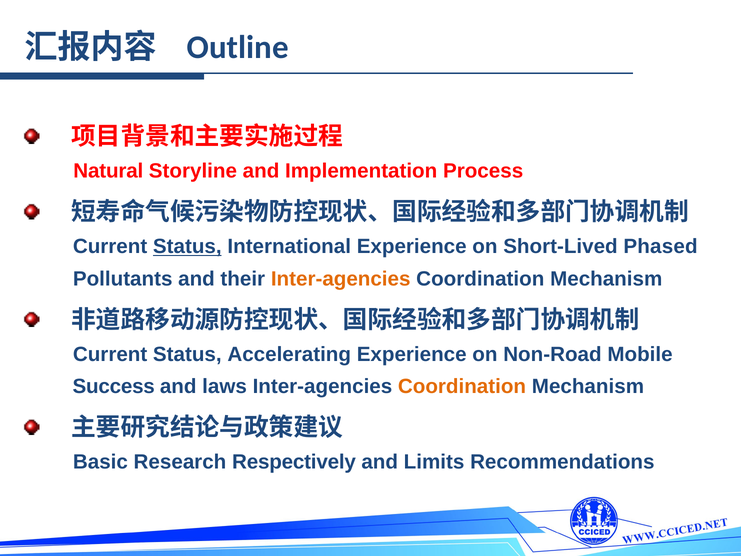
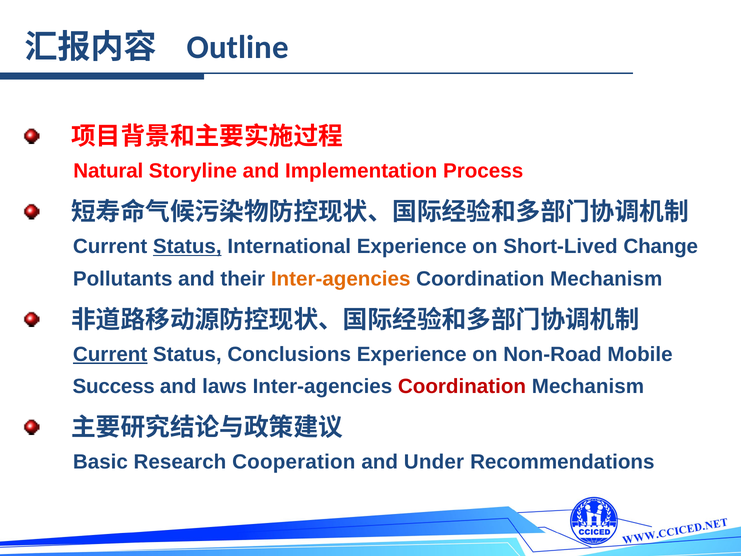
Phased: Phased -> Change (661, 246)
Current underline: none -> present (110, 354)
Accelerating: Accelerating -> Conclusions (289, 354)
Coordination colour: orange -> red (462, 386)
Respectively: Respectively -> Cooperation (294, 462)
Limits: Limits -> Under (434, 462)
